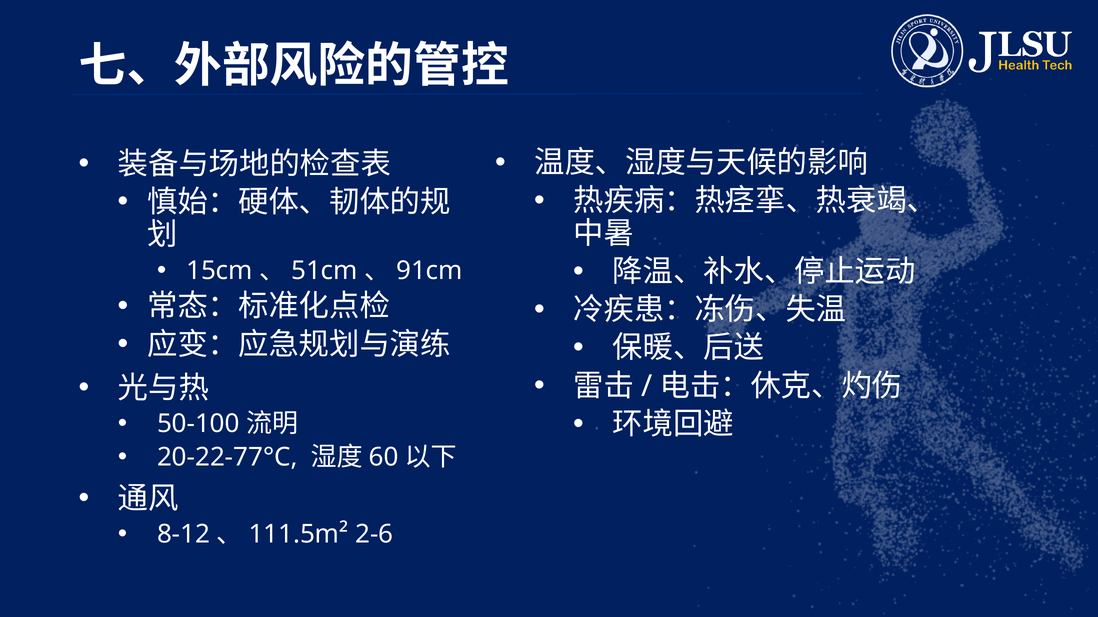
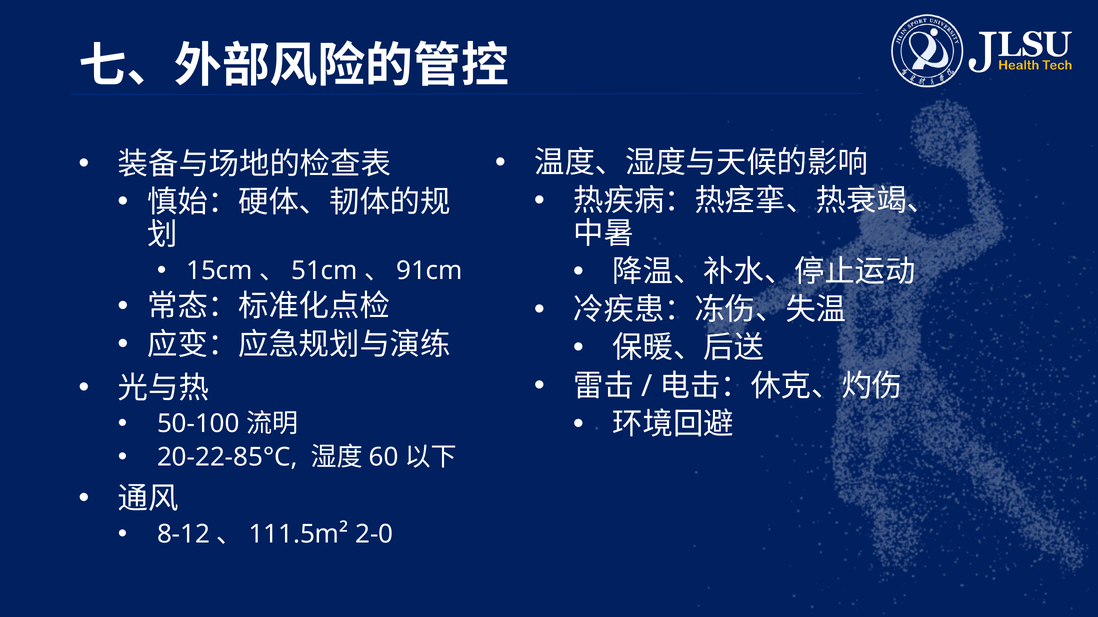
20-22-77°C: 20-22-77°C -> 20-22-85°C (227, 458)
2-6: 2-6 -> 2-0 (374, 535)
